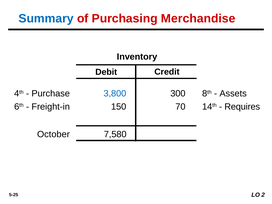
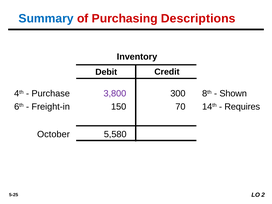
Merchandise: Merchandise -> Descriptions (198, 18)
3,800 colour: blue -> purple (115, 94)
Assets: Assets -> Shown (233, 94)
7,580: 7,580 -> 5,580 (115, 134)
